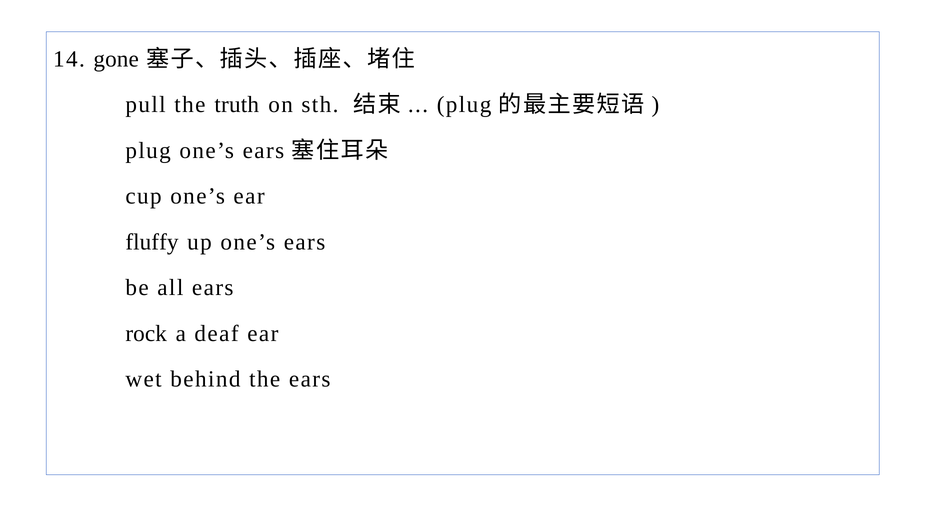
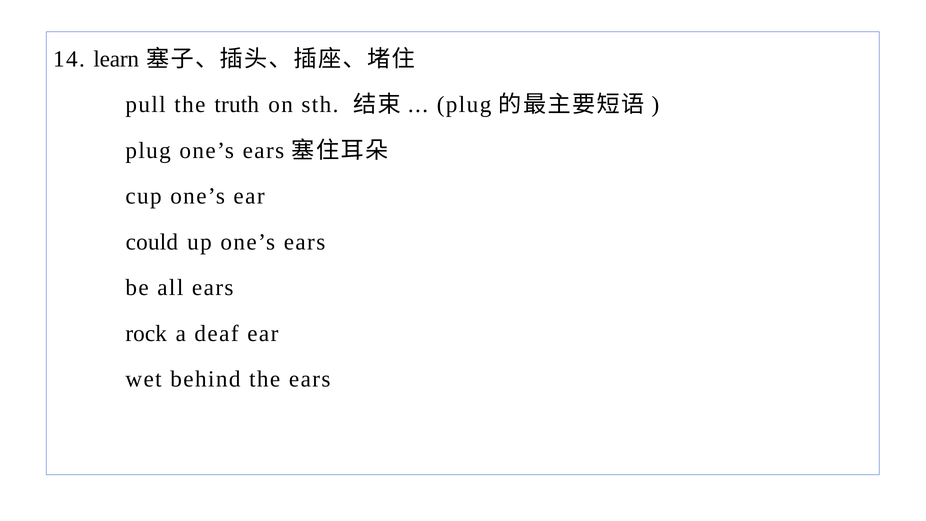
gone: gone -> learn (116, 59)
fluffy: fluffy -> could (152, 242)
